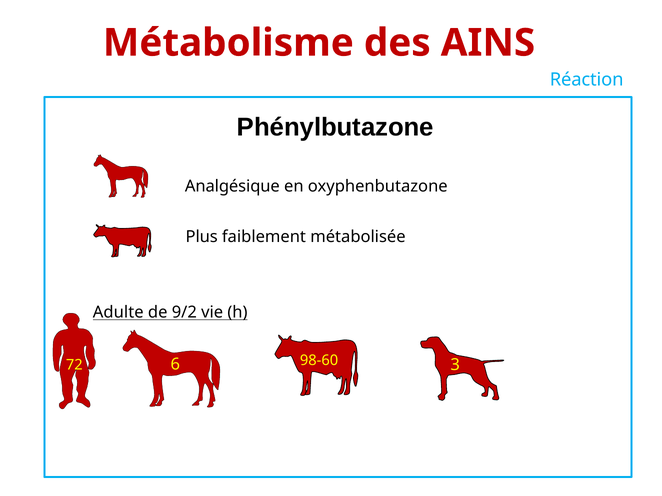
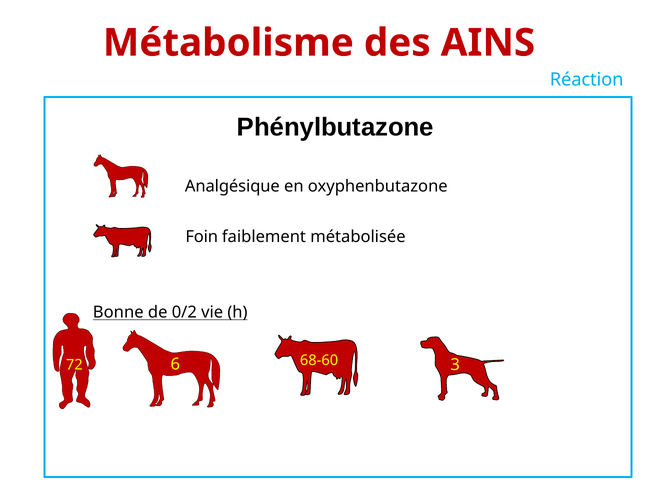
Plus: Plus -> Foin (202, 237)
Adulte: Adulte -> Bonne (118, 313)
9/2: 9/2 -> 0/2 (184, 313)
98-60: 98-60 -> 68-60 (319, 361)
